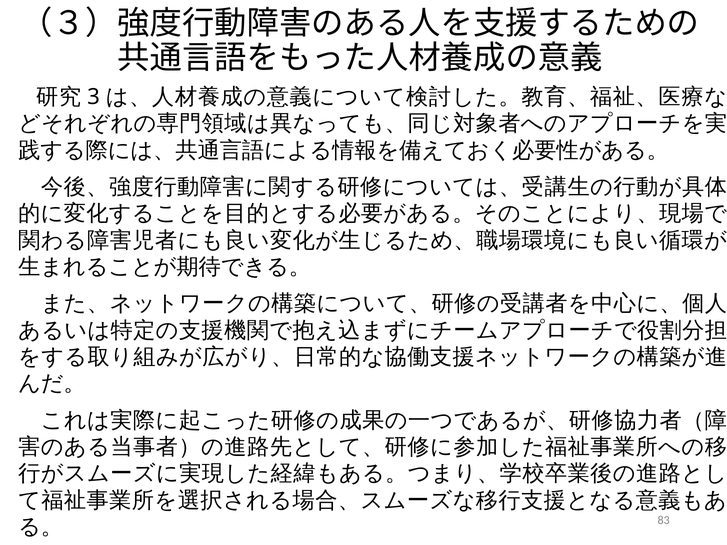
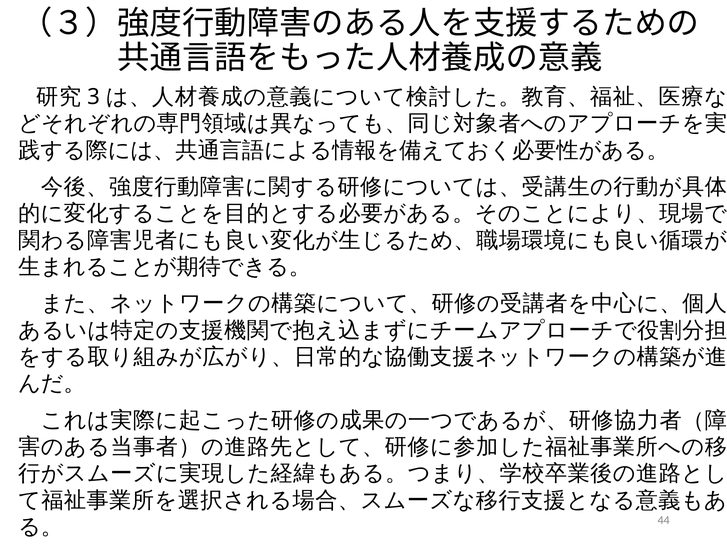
83: 83 -> 44 (664, 521)
